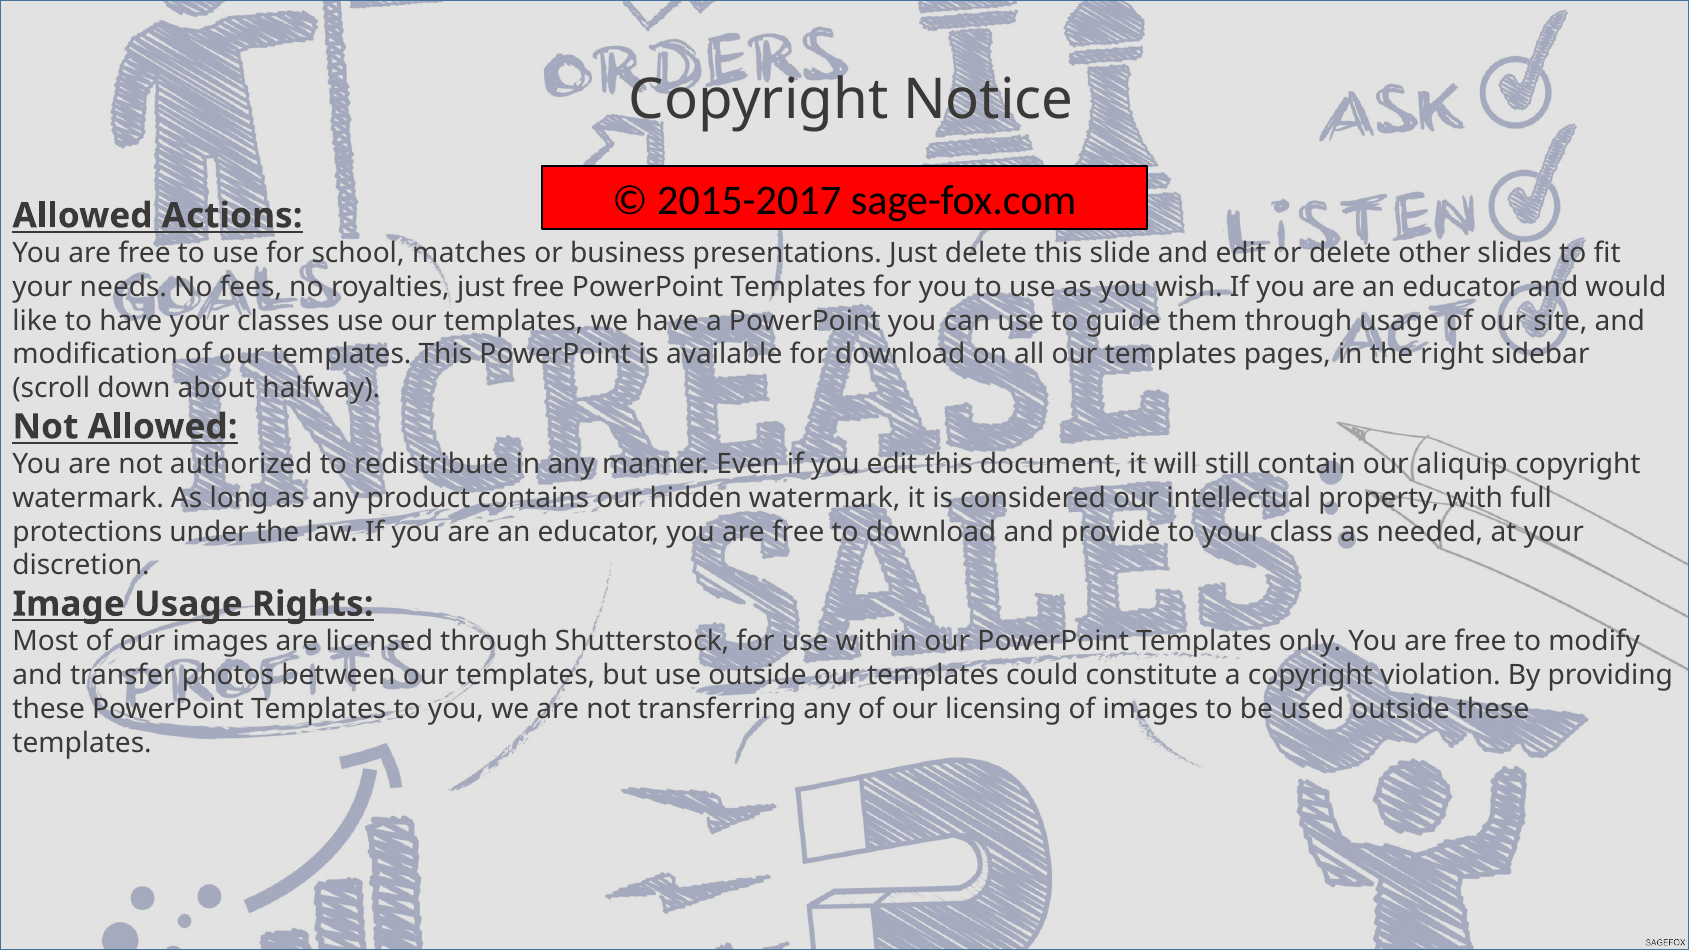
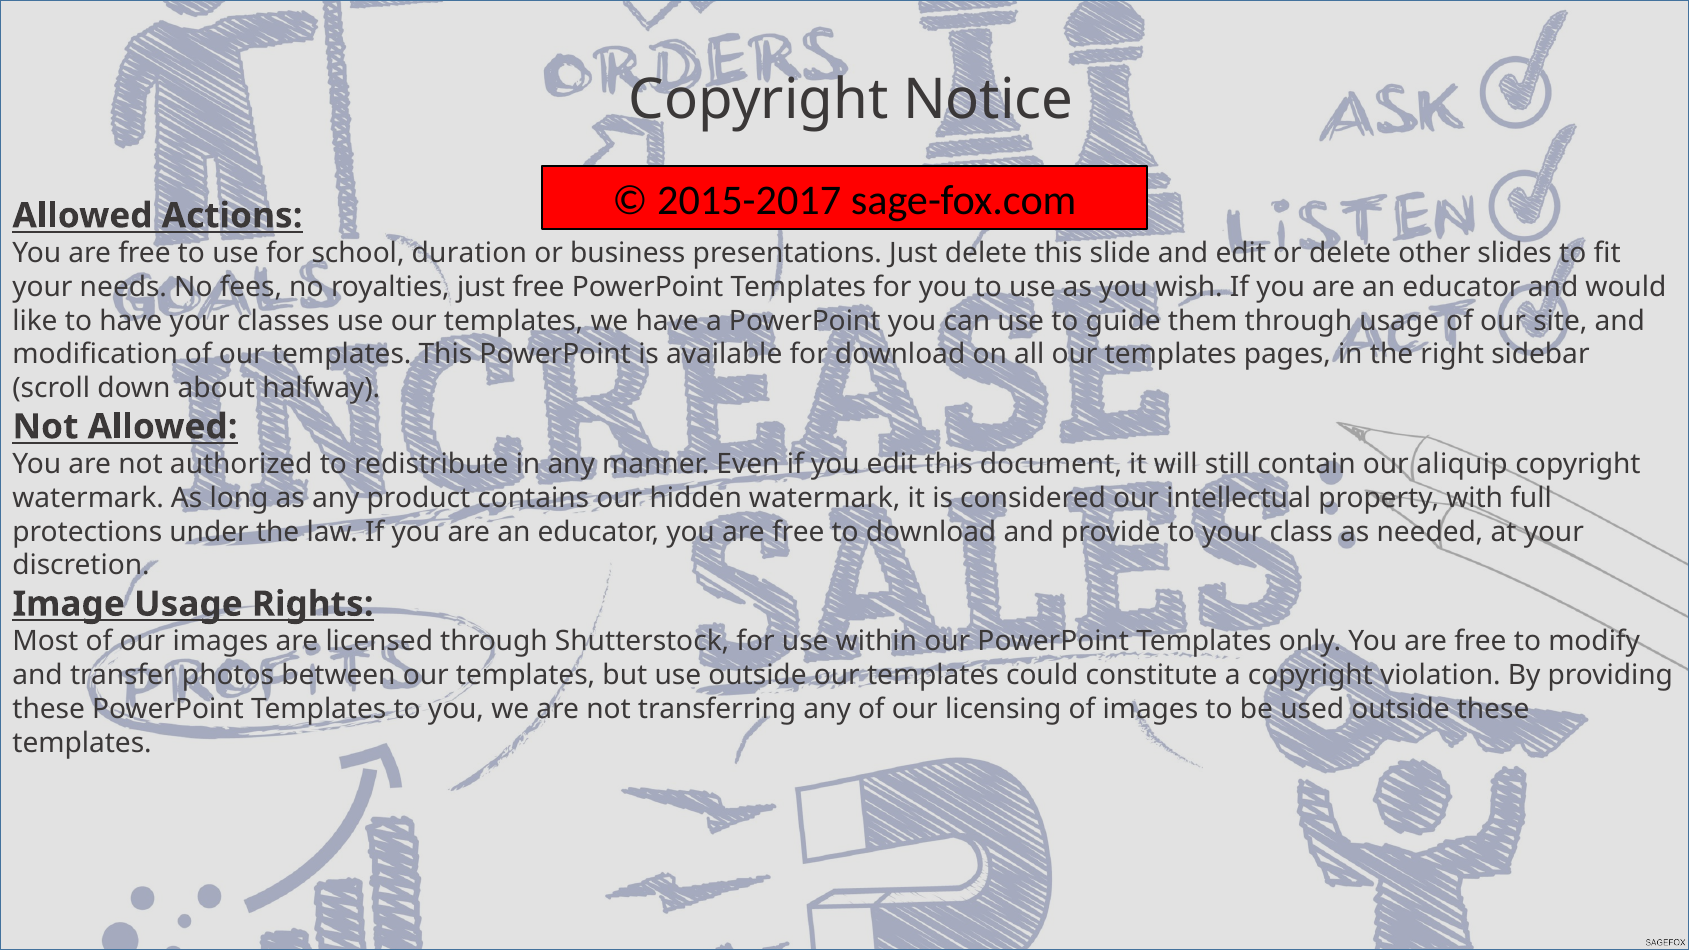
matches: matches -> duration (469, 253)
